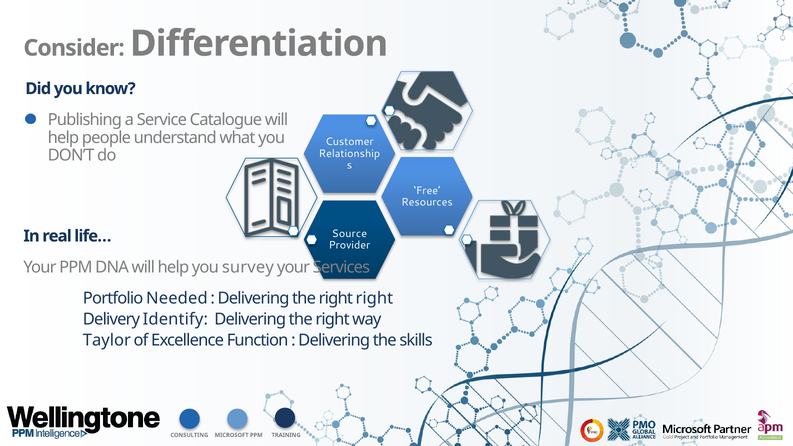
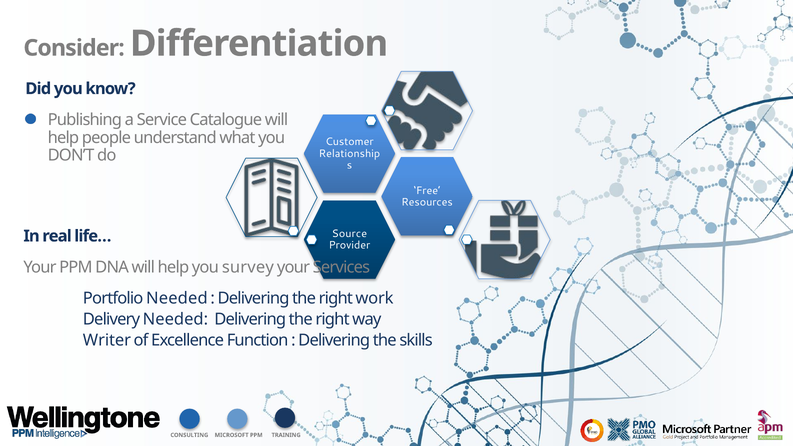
right right: right -> work (374, 298)
Delivery Identify: Identify -> Needed (175, 319)
Taylor: Taylor -> Writer (107, 340)
